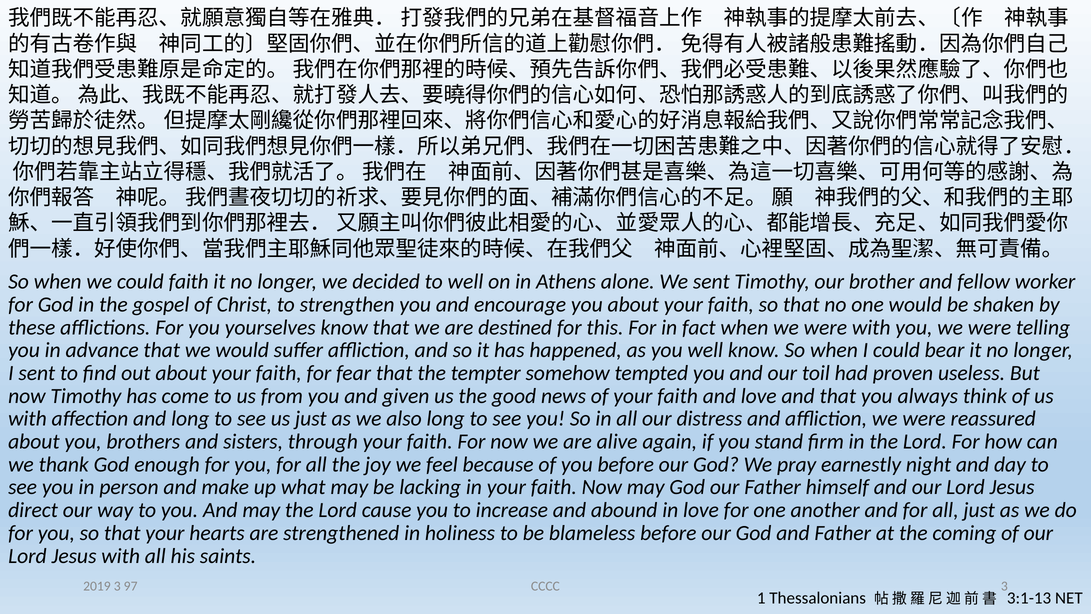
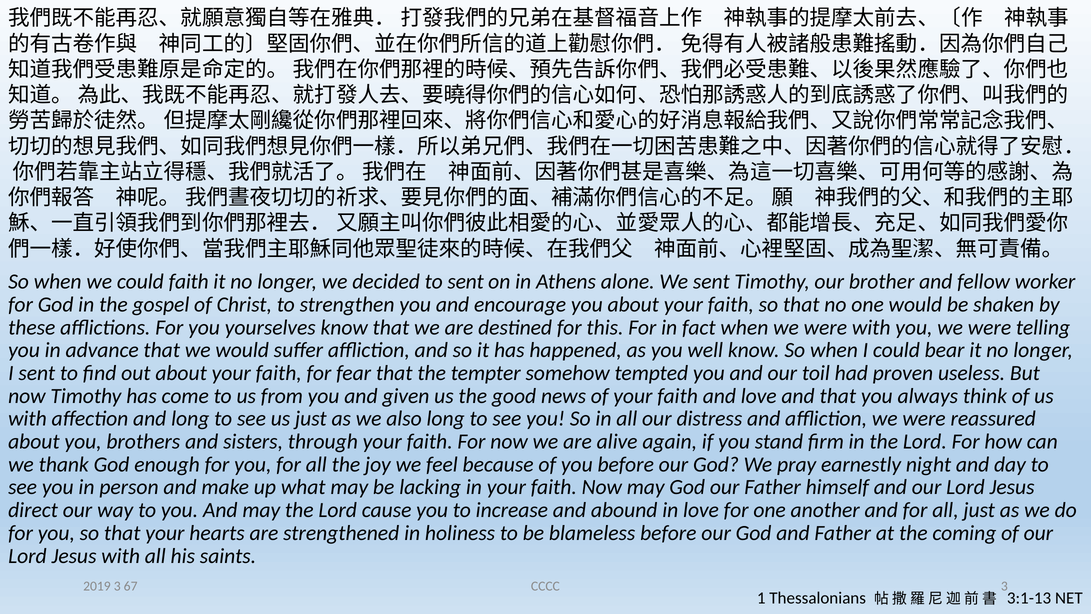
to well: well -> sent (466, 282)
97: 97 -> 67 (131, 586)
